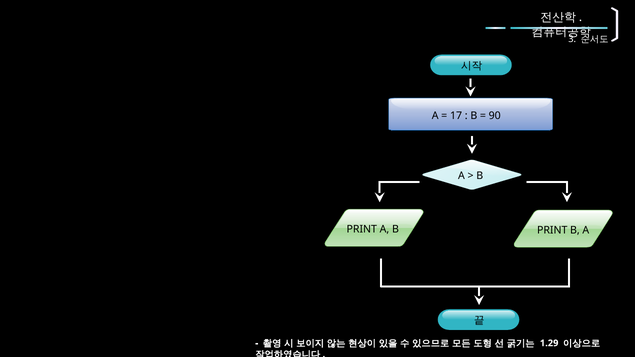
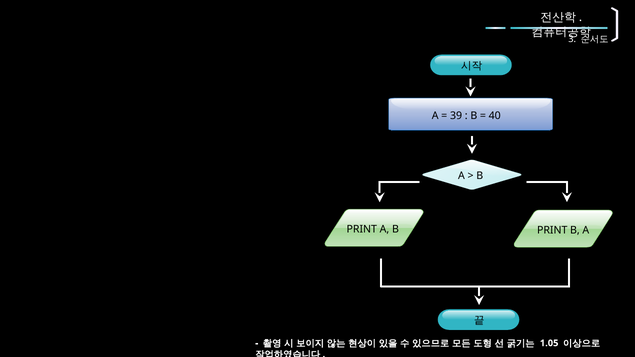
17: 17 -> 39 (456, 116)
90: 90 -> 40 (495, 116)
1.29: 1.29 -> 1.05 (549, 343)
